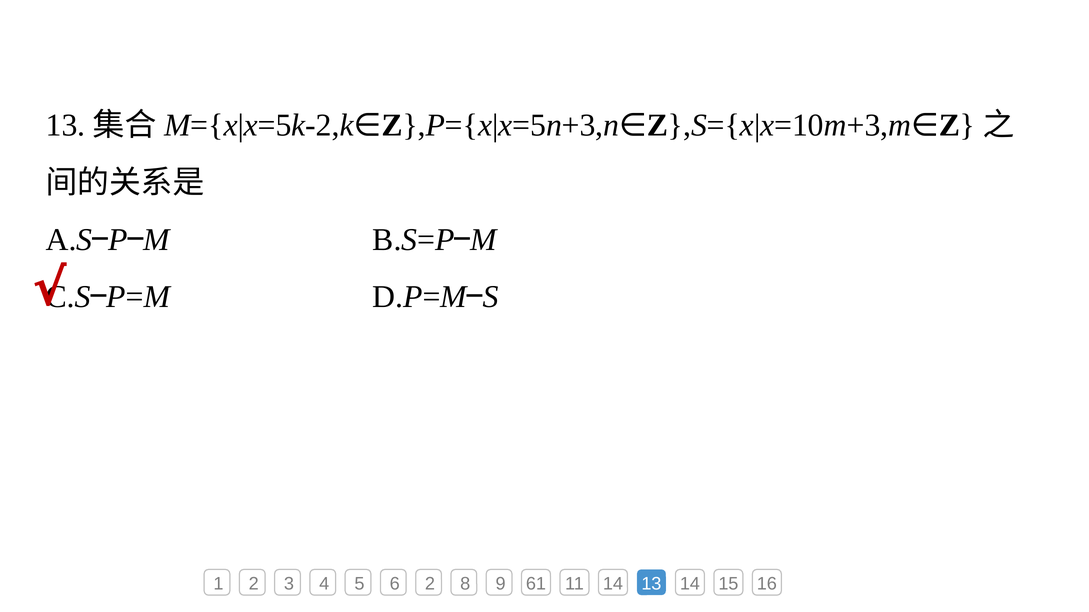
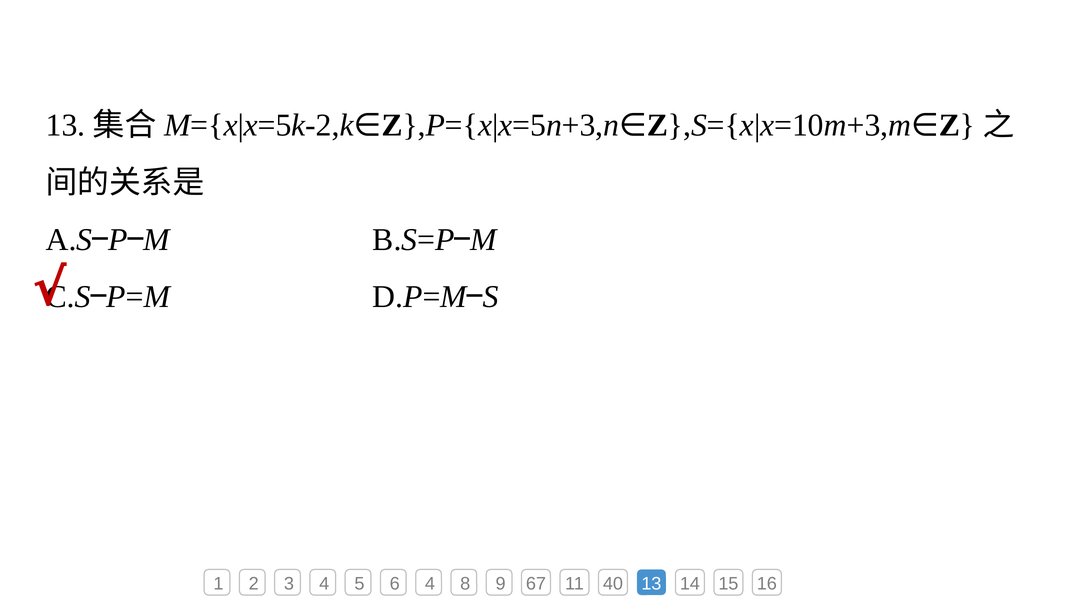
6 2: 2 -> 4 (430, 584)
61: 61 -> 67 (536, 584)
11 14: 14 -> 40 (613, 584)
